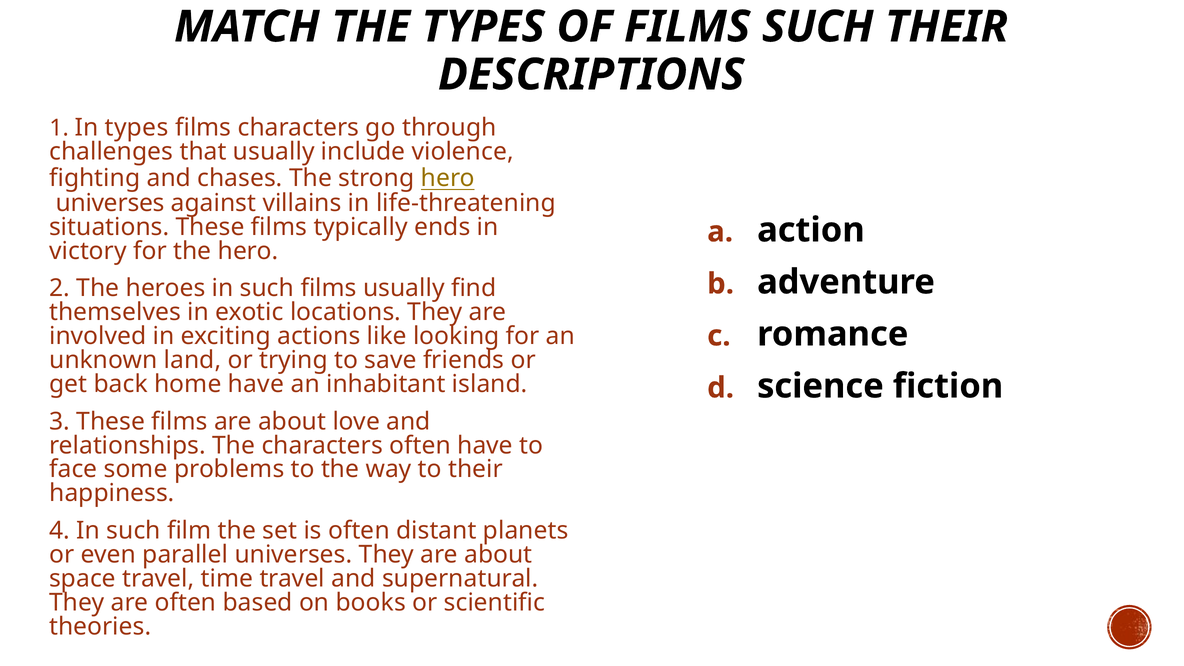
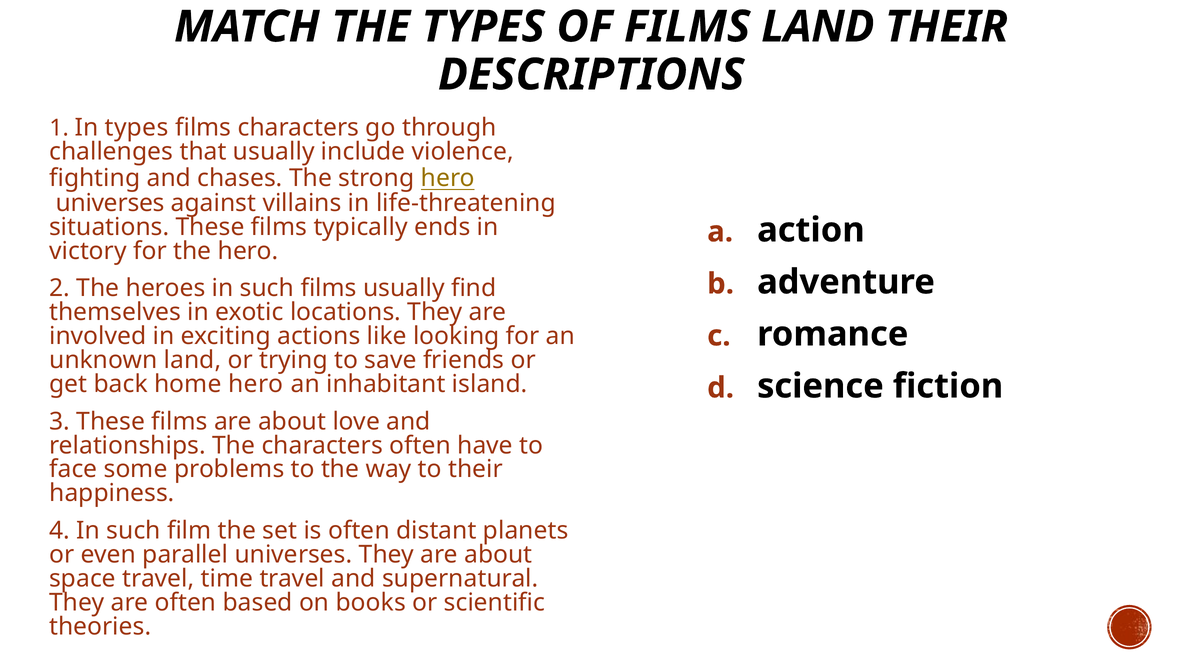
FILMS SUCH: SUCH -> LAND (818, 27)
home have: have -> hero (256, 384)
